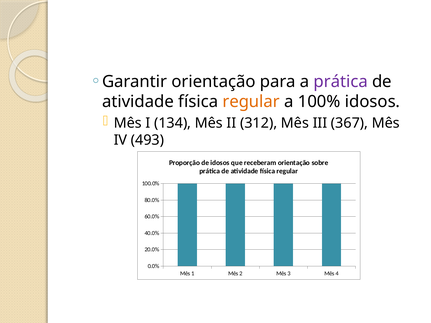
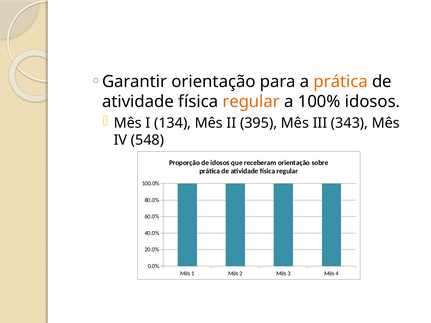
prática colour: purple -> orange (341, 82)
312: 312 -> 395 (259, 123)
367: 367 -> 343 (350, 123)
493: 493 -> 548 (148, 140)
